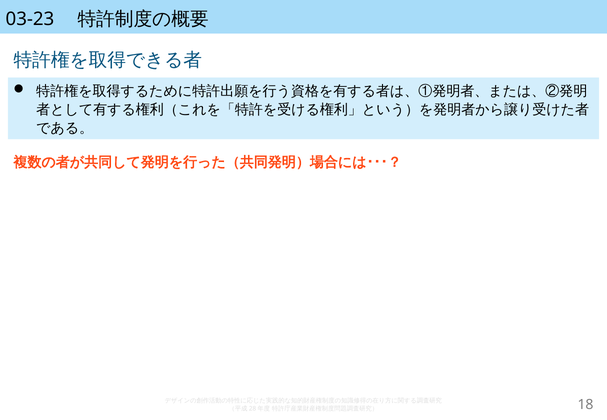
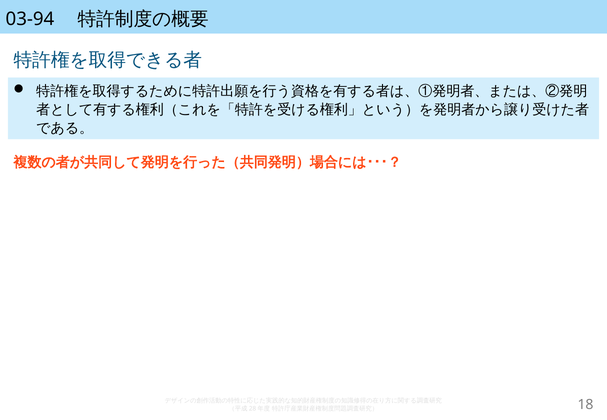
03-23: 03-23 -> 03-94 (30, 19)
